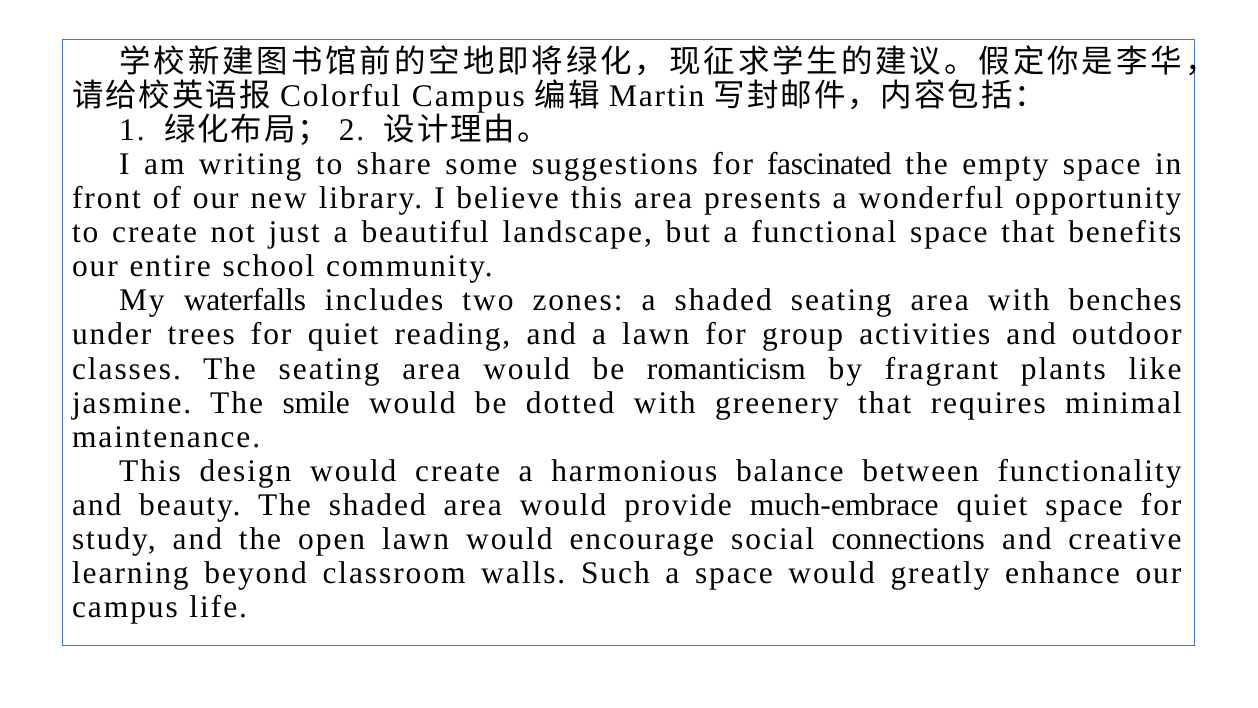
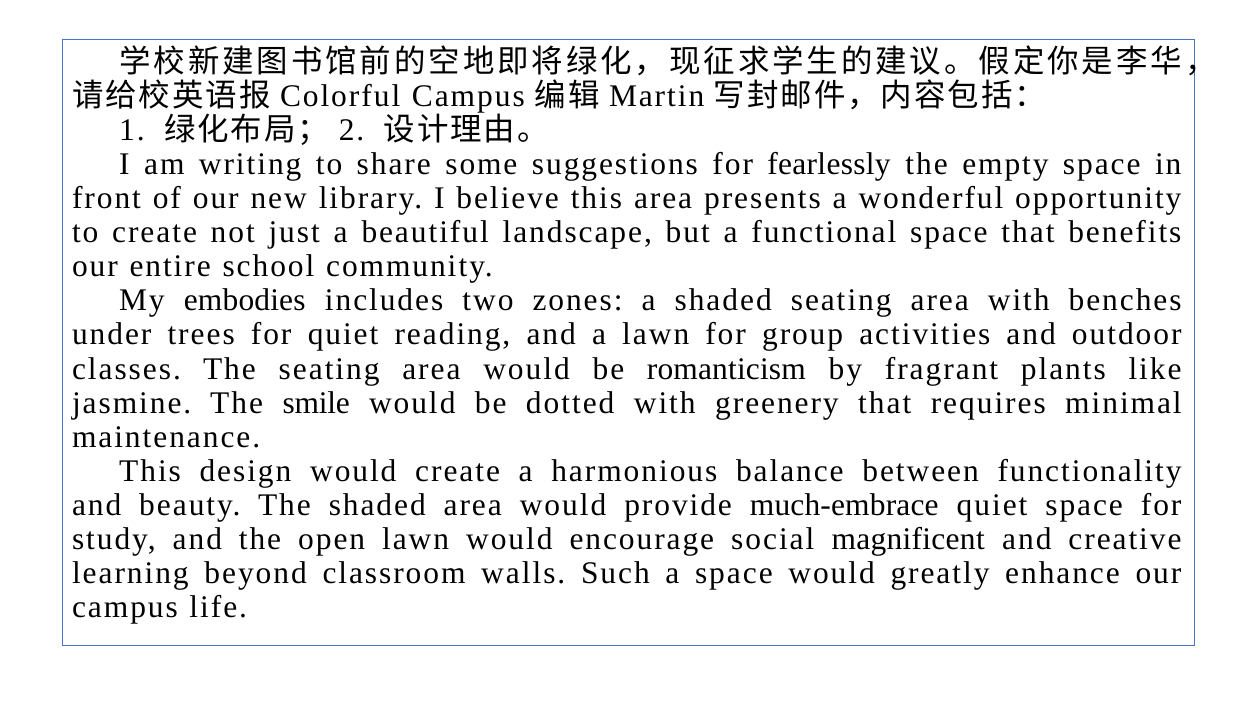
fascinated: fascinated -> fearlessly (829, 164)
waterfalls: waterfalls -> embodies (245, 300)
connections: connections -> magnificent (908, 539)
